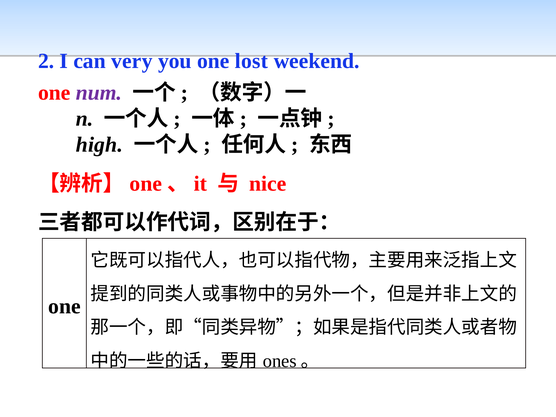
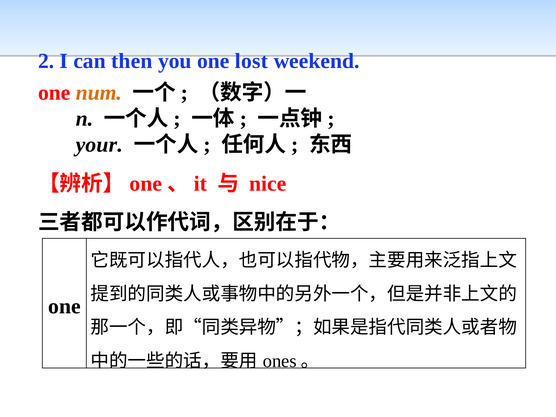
very: very -> then (132, 61)
num colour: purple -> orange (99, 93)
high: high -> your (99, 145)
